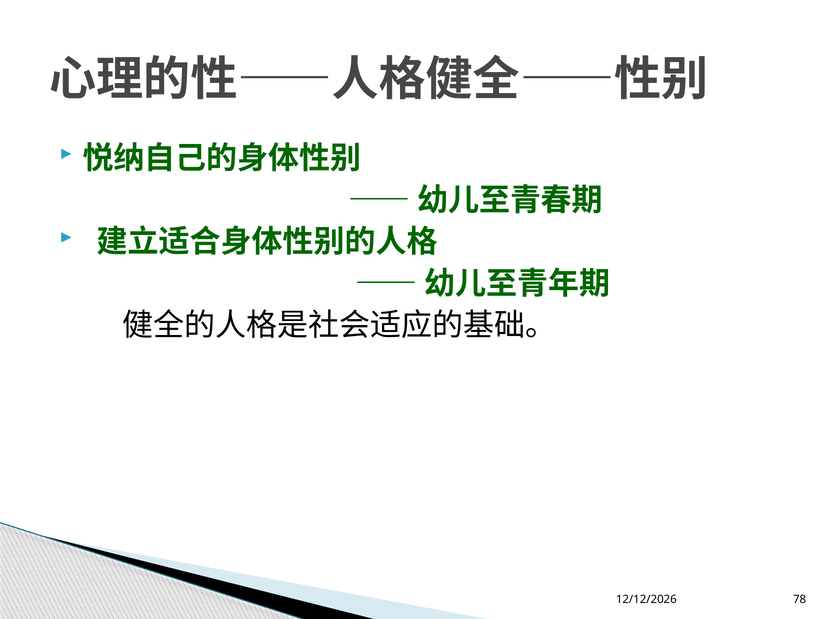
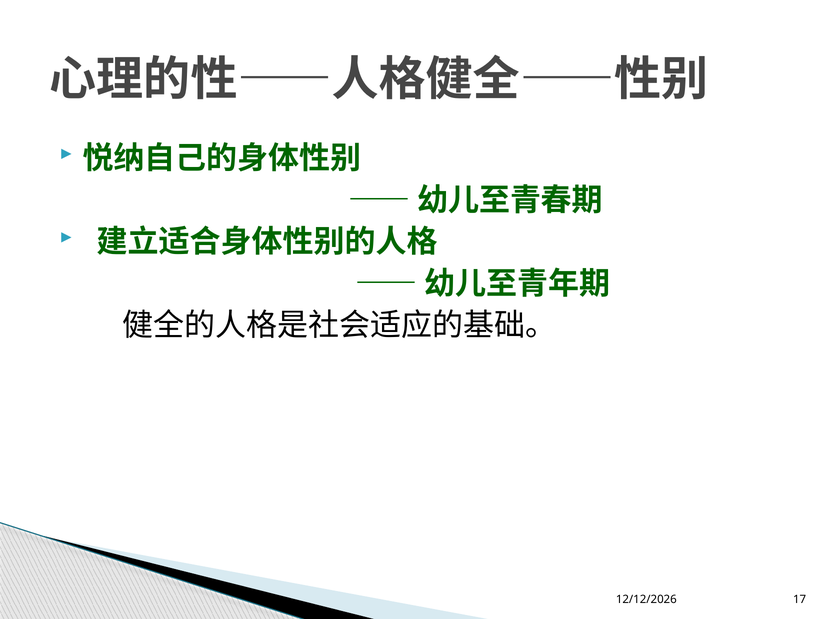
78: 78 -> 17 (800, 600)
